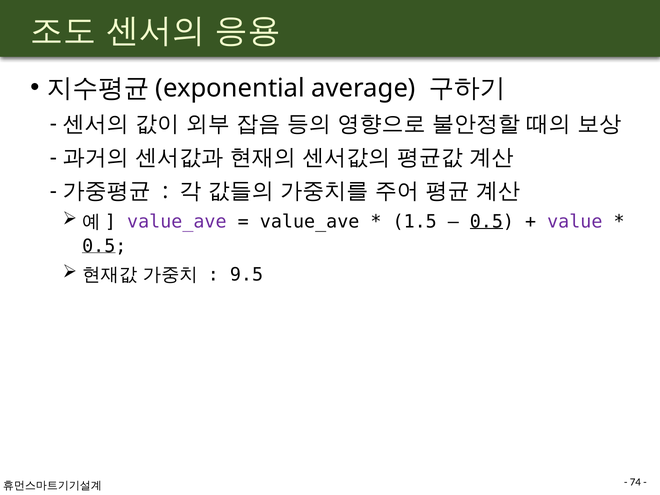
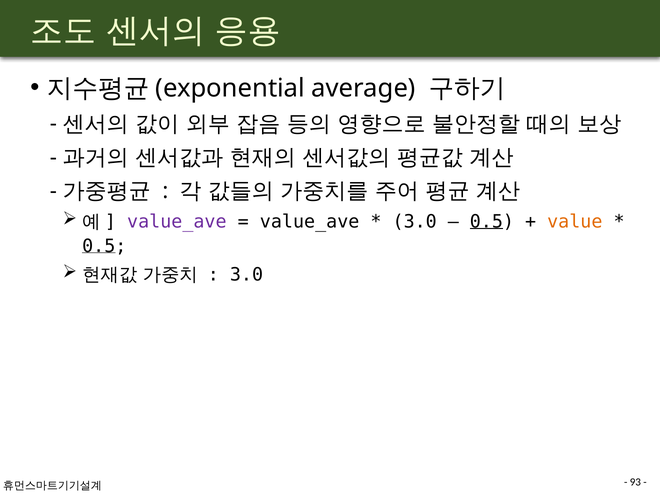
1.5: 1.5 -> 3.0 (415, 222)
value colour: purple -> orange (575, 222)
9.5: 9.5 -> 3.0 (246, 275)
74: 74 -> 93 (635, 482)
